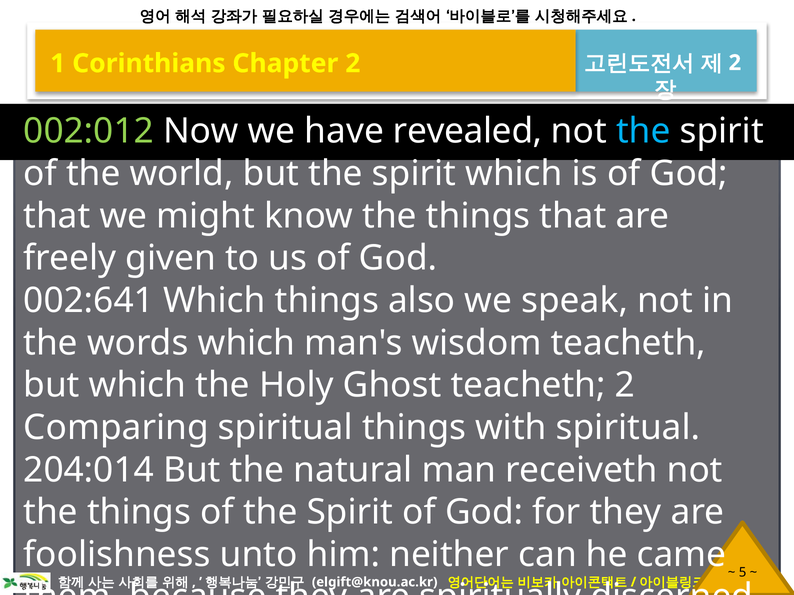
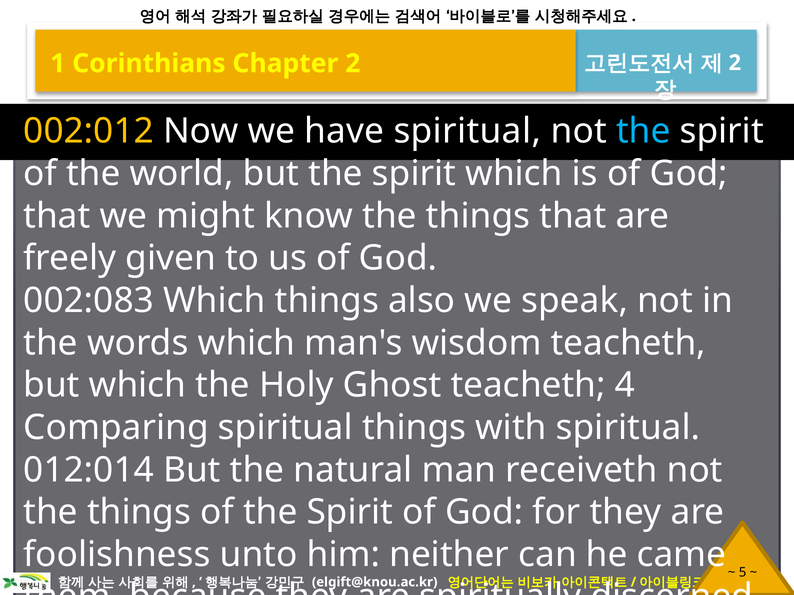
002:012 colour: light green -> yellow (89, 131)
have revealed: revealed -> spiritual (467, 131)
002:641: 002:641 -> 002:083 (89, 301)
teacheth 2: 2 -> 4 (625, 386)
204:014: 204:014 -> 012:014 (89, 470)
